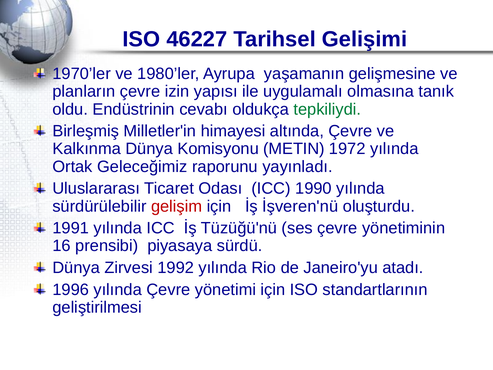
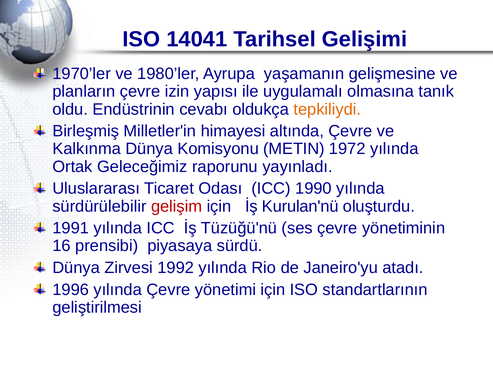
46227: 46227 -> 14041 (197, 39)
tepkiliydi colour: green -> orange (327, 109)
İşveren'nü: İşveren'nü -> Kurulan'nü (300, 206)
